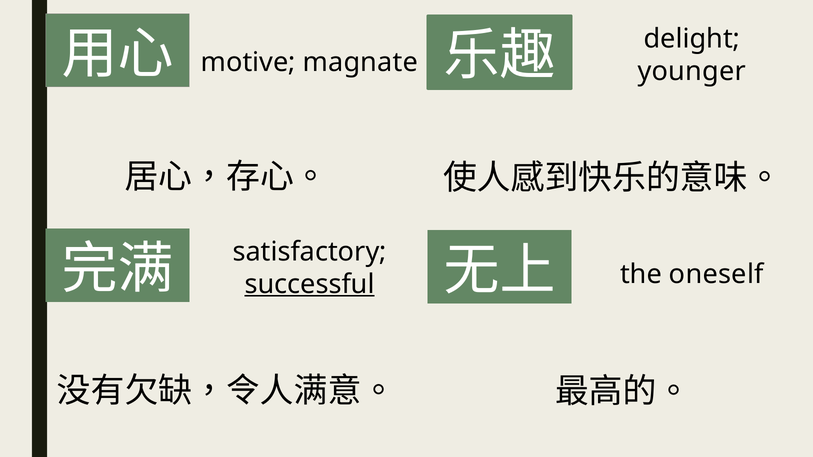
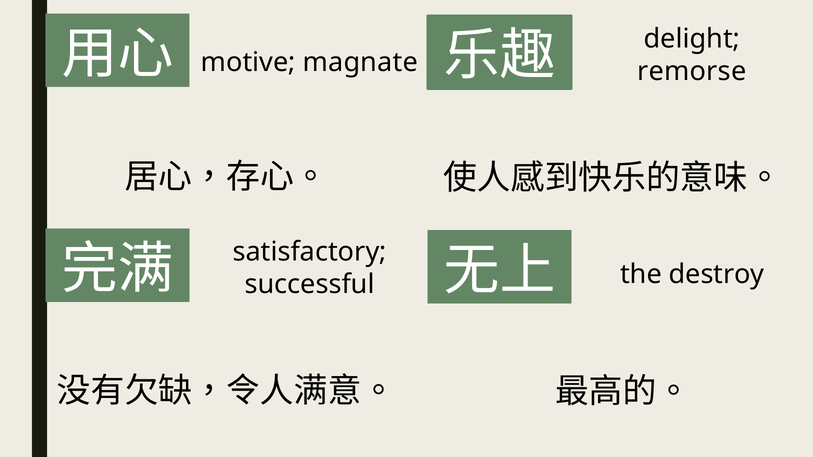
younger: younger -> remorse (692, 71)
successful underline: present -> none (310, 284)
oneself: oneself -> destroy (717, 275)
